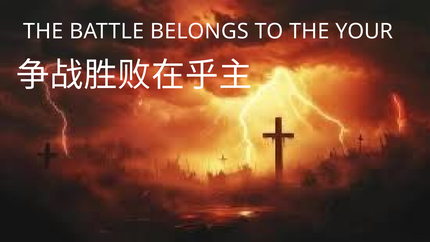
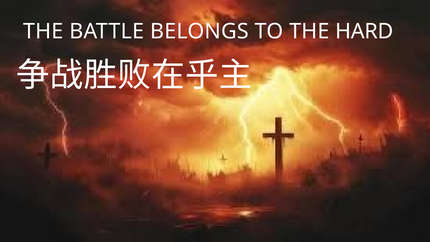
YOUR: YOUR -> HARD (364, 31)
